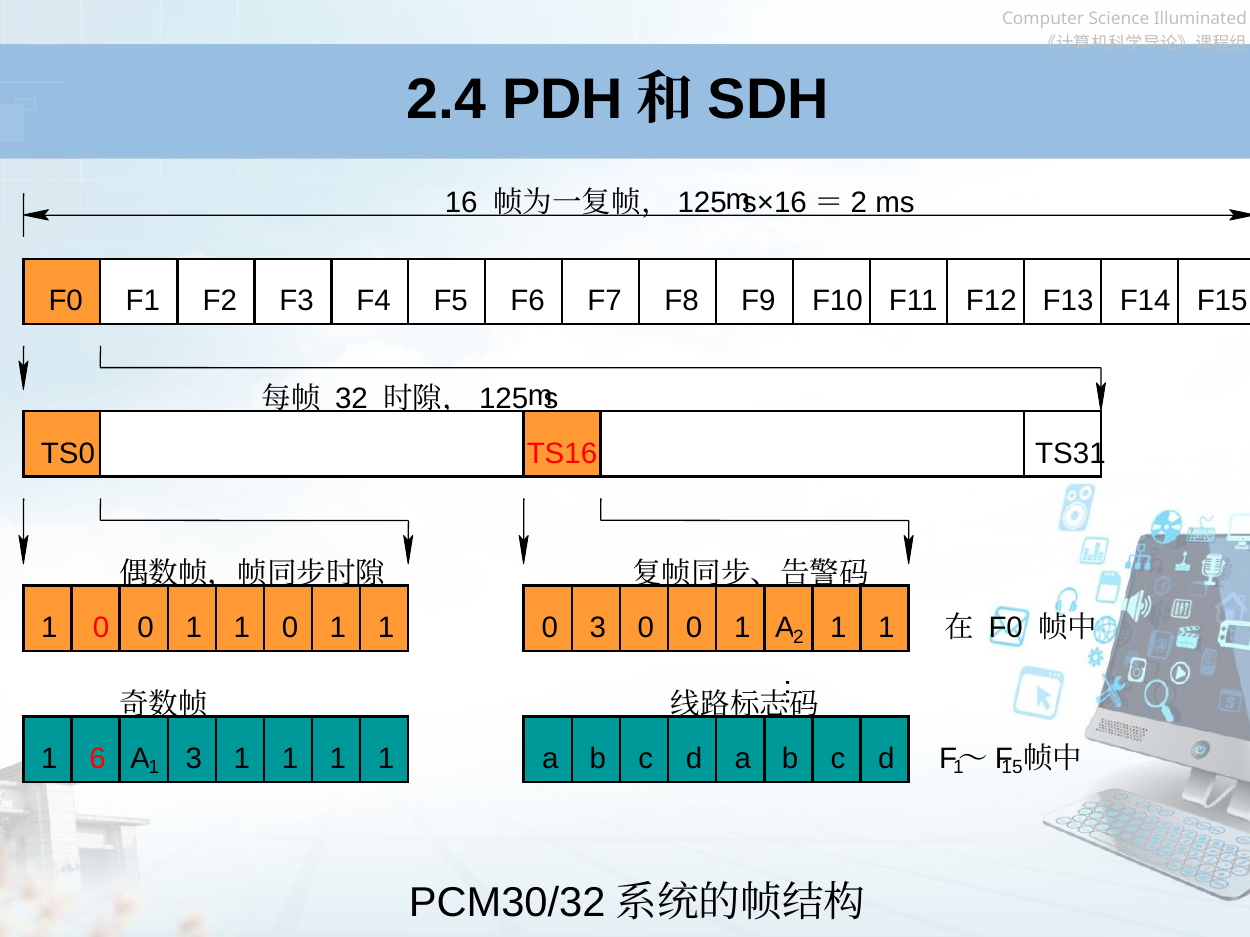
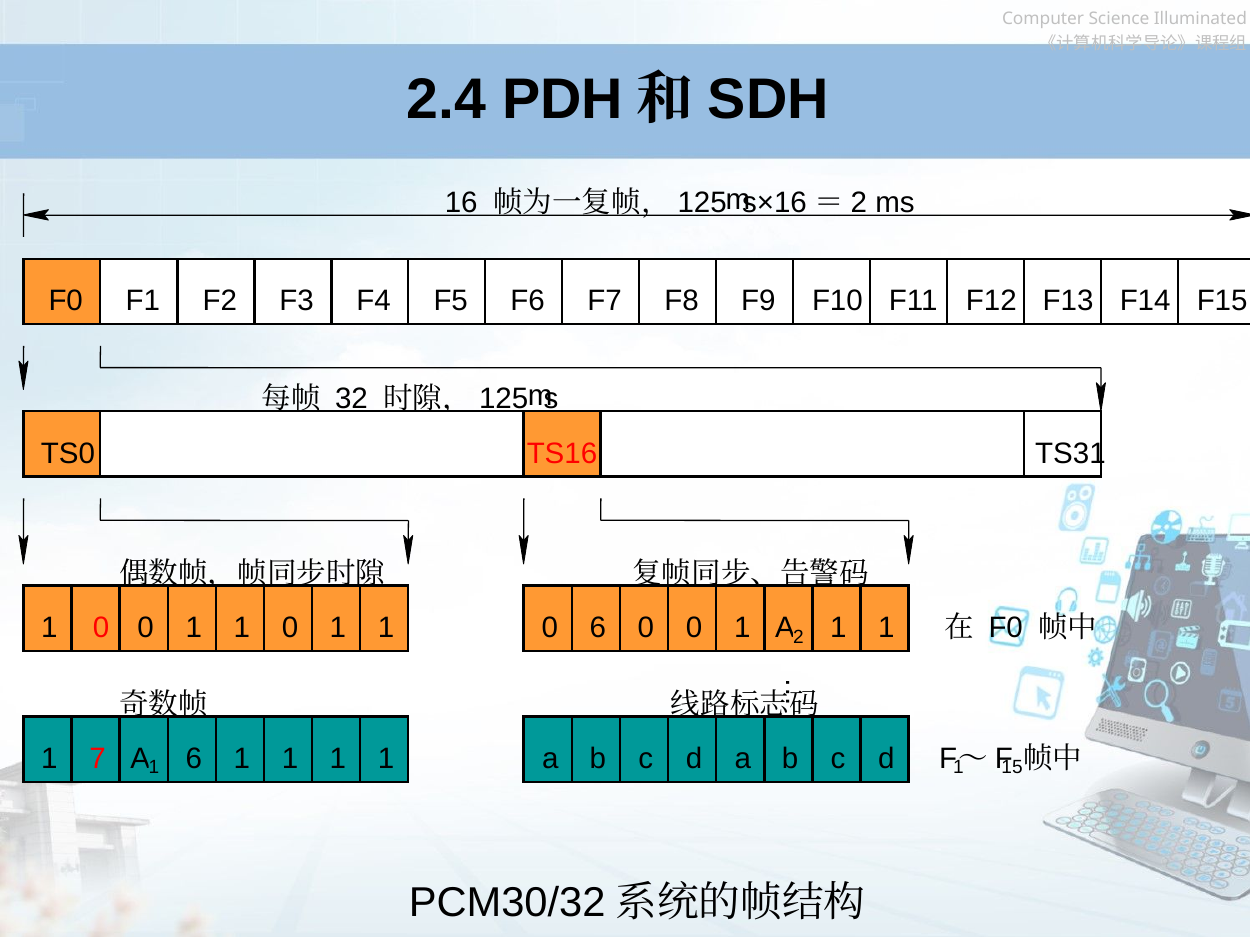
0 3: 3 -> 6 (598, 628)
6: 6 -> 7 (97, 759)
1 3: 3 -> 6 (194, 759)
